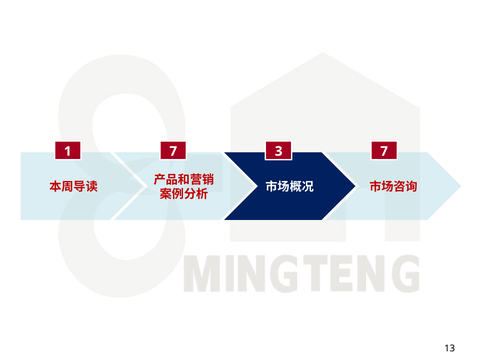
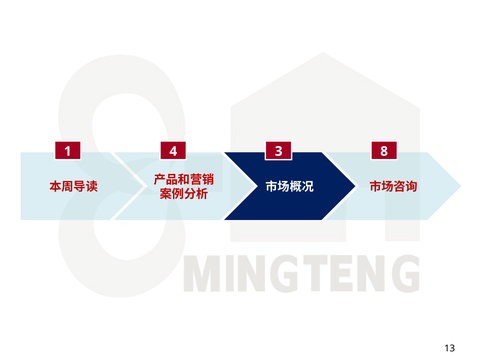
1 7: 7 -> 4 (173, 152)
3 7: 7 -> 8 (384, 152)
